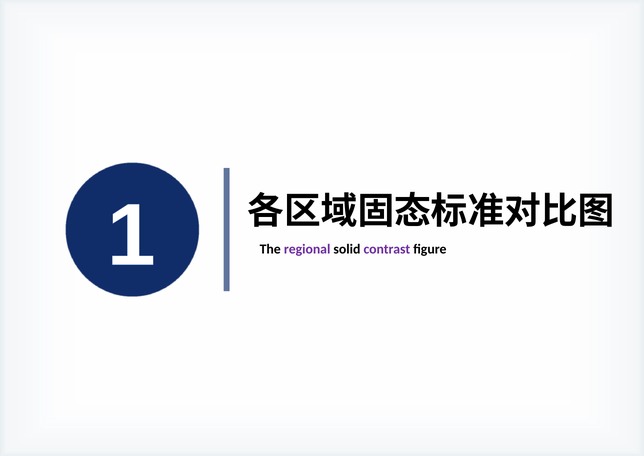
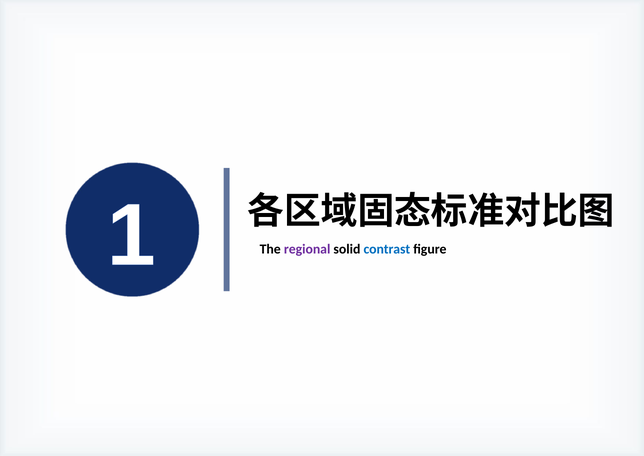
contrast colour: purple -> blue (387, 249)
